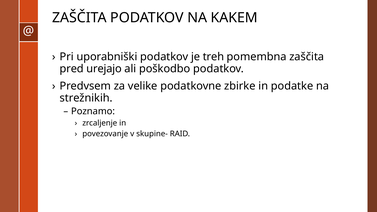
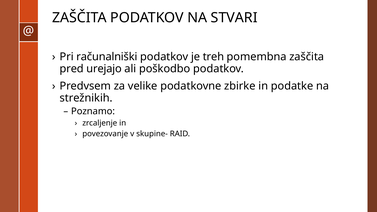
KAKEM: KAKEM -> STVARI (234, 18)
uporabniški: uporabniški -> računalniški (107, 57)
